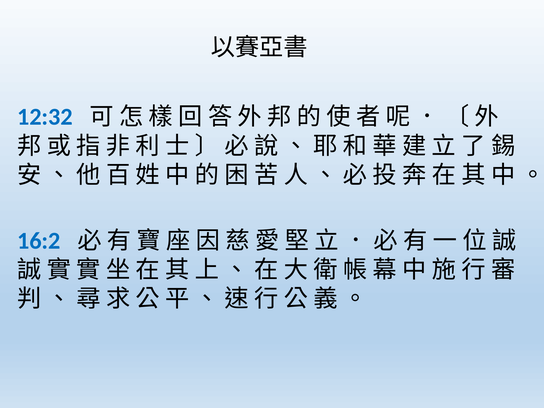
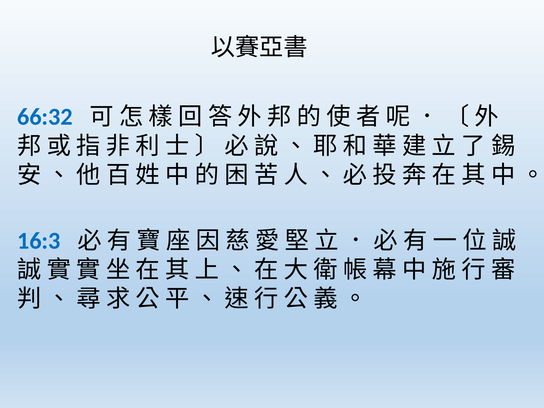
12:32: 12:32 -> 66:32 (45, 117)
16:2: 16:2 -> 16:3 (39, 241)
